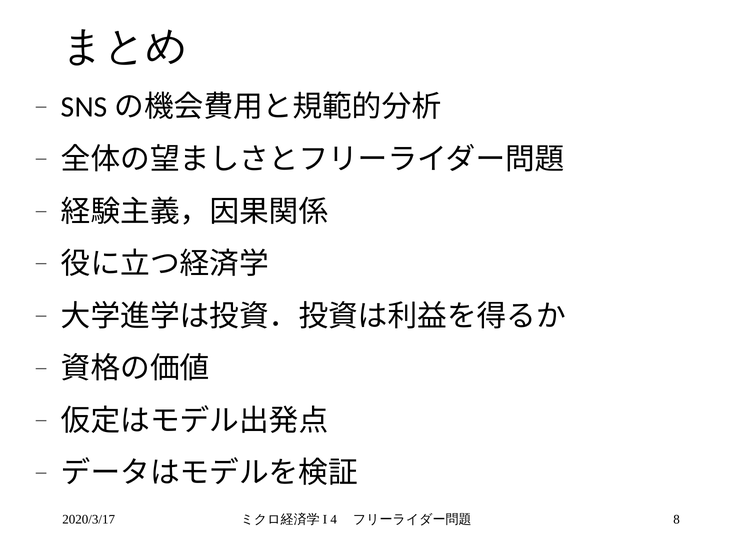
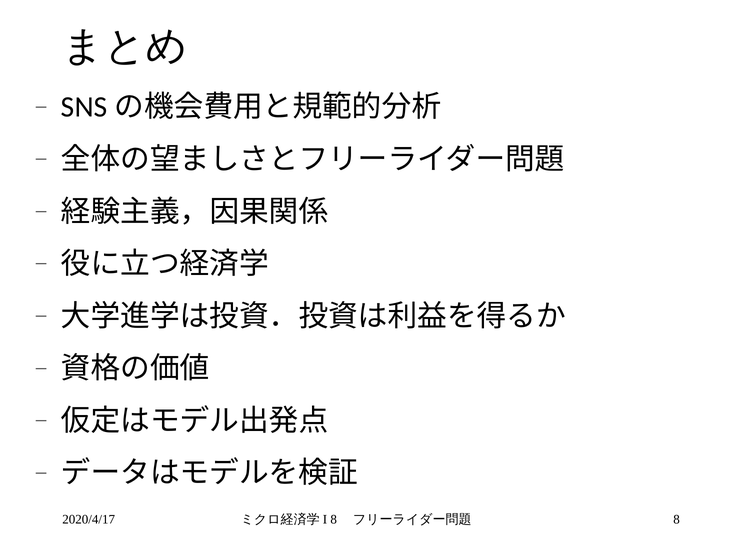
2020/3/17: 2020/3/17 -> 2020/4/17 (89, 519)
4: 4 -> 8 (334, 519)
